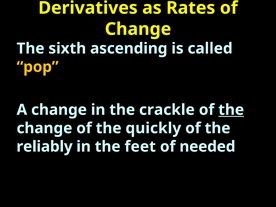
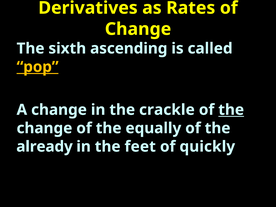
pop underline: none -> present (38, 67)
quickly: quickly -> equally (153, 128)
reliably: reliably -> already (45, 147)
needed: needed -> quickly (207, 147)
